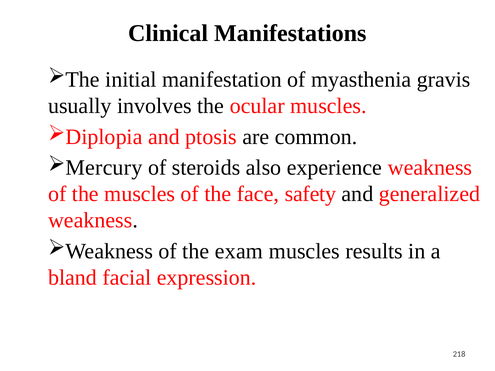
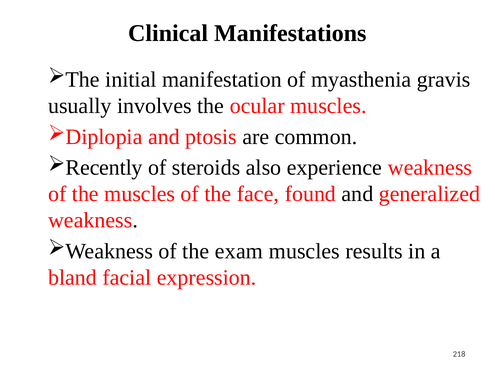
Mercury: Mercury -> Recently (104, 168)
safety: safety -> found (310, 194)
